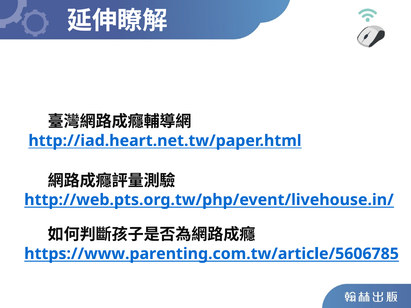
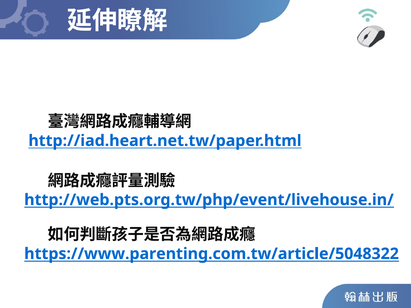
https://www.parenting.com.tw/article/5606785: https://www.parenting.com.tw/article/5606785 -> https://www.parenting.com.tw/article/5048322 (212, 254)
